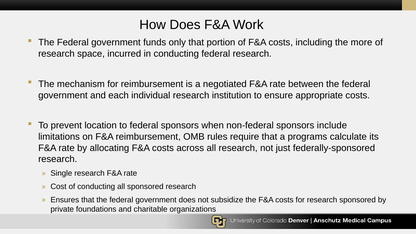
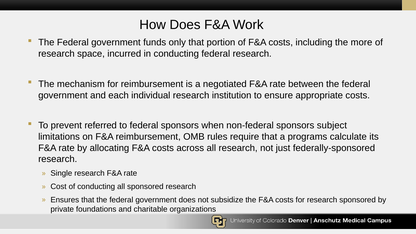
location: location -> referred (101, 126)
include: include -> subject (332, 126)
